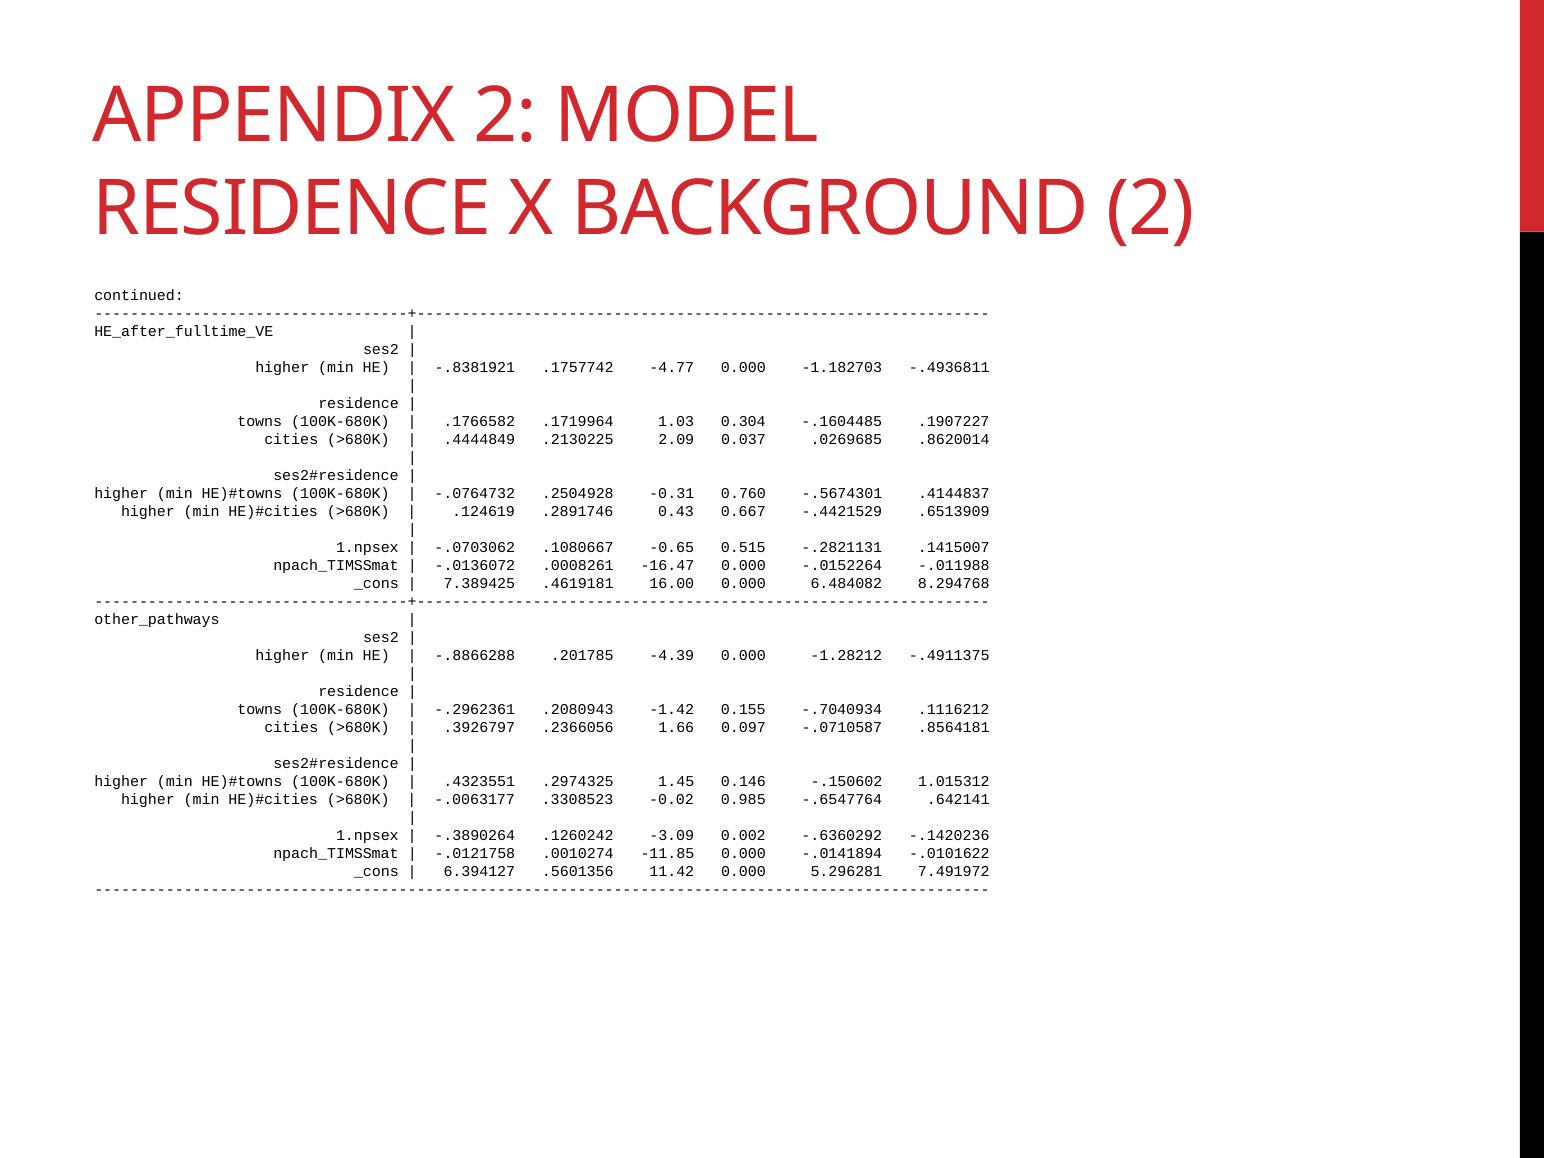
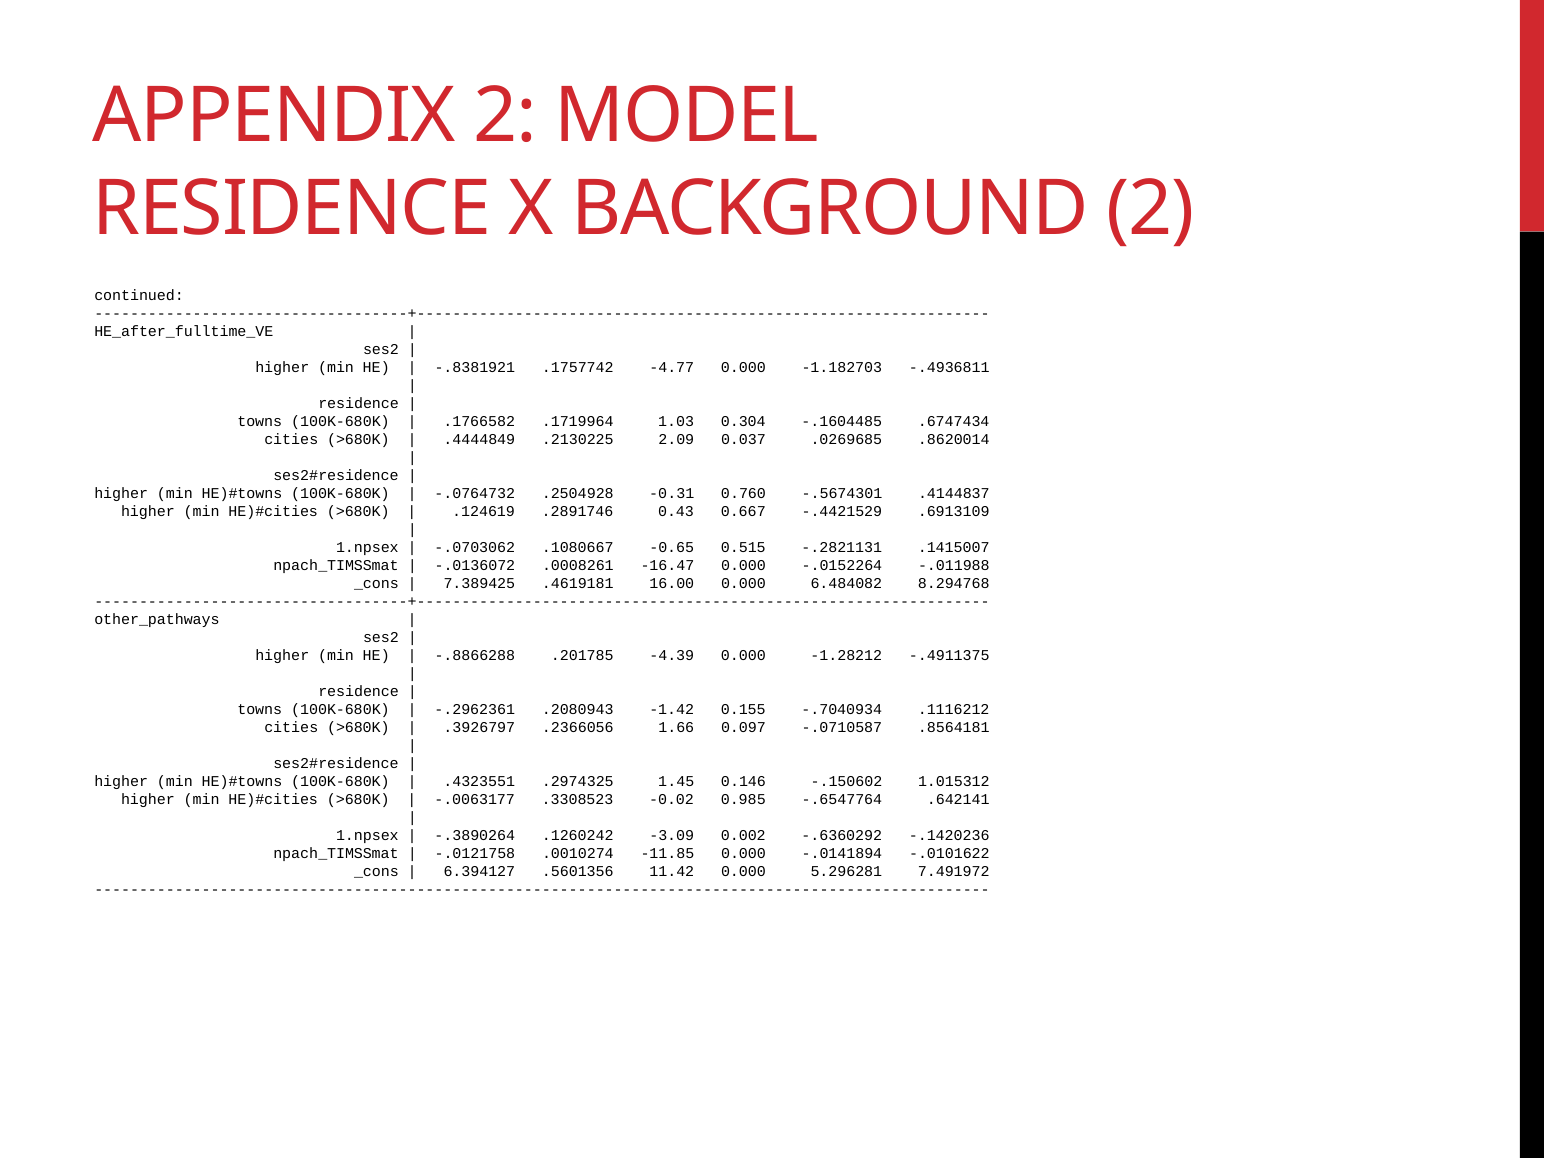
.1907227: .1907227 -> .6747434 (954, 422)
.6513909: .6513909 -> .6913109 (954, 512)
